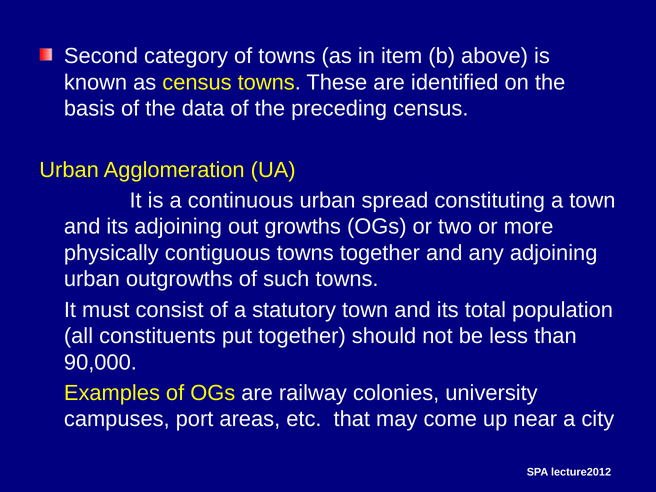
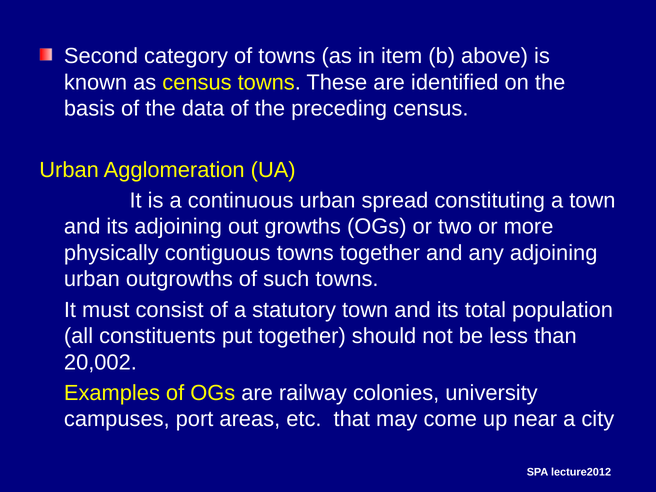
90,000: 90,000 -> 20,002 (100, 362)
